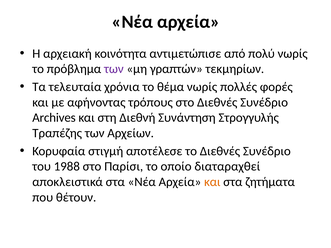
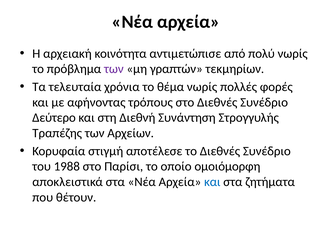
Archives: Archives -> Δεύτερο (54, 118)
διαταραχθεί: διαταραχθεί -> ομοιόμορφη (227, 167)
και colour: orange -> blue (212, 182)
